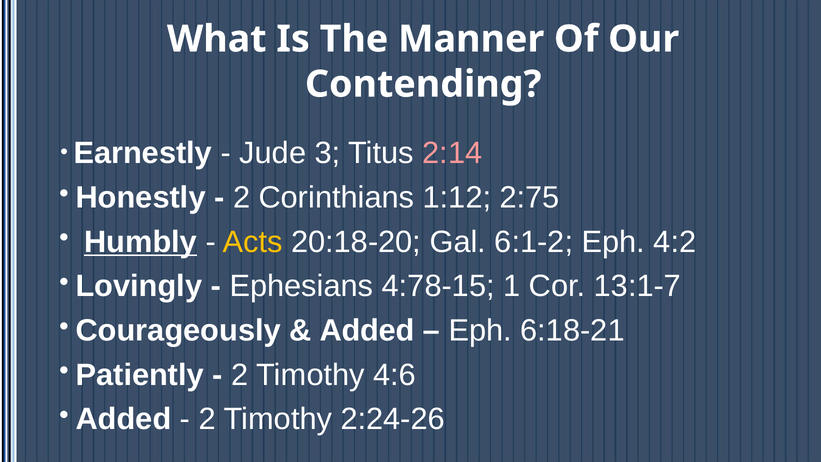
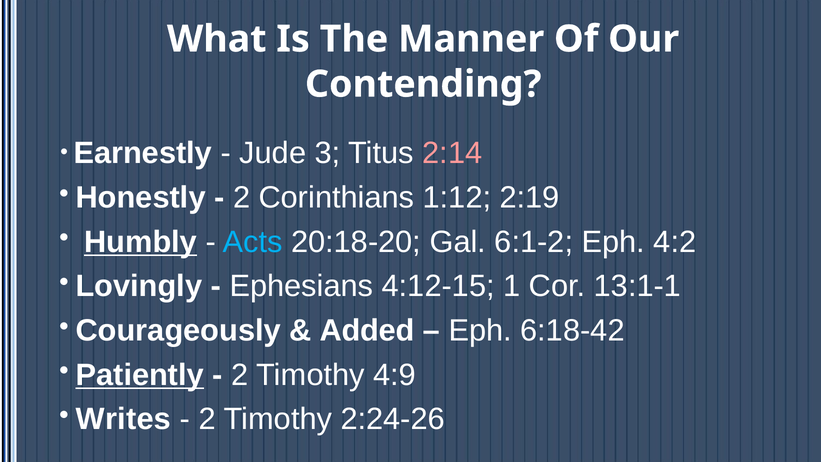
2:75: 2:75 -> 2:19 (530, 198)
Acts colour: yellow -> light blue (253, 242)
4:78-15: 4:78-15 -> 4:12-15 (438, 286)
13:1-7: 13:1-7 -> 13:1-1 (637, 286)
6:18-21: 6:18-21 -> 6:18-42 (572, 330)
Patiently underline: none -> present (140, 375)
4:6: 4:6 -> 4:9 (395, 375)
Added: Added -> Writes (123, 419)
